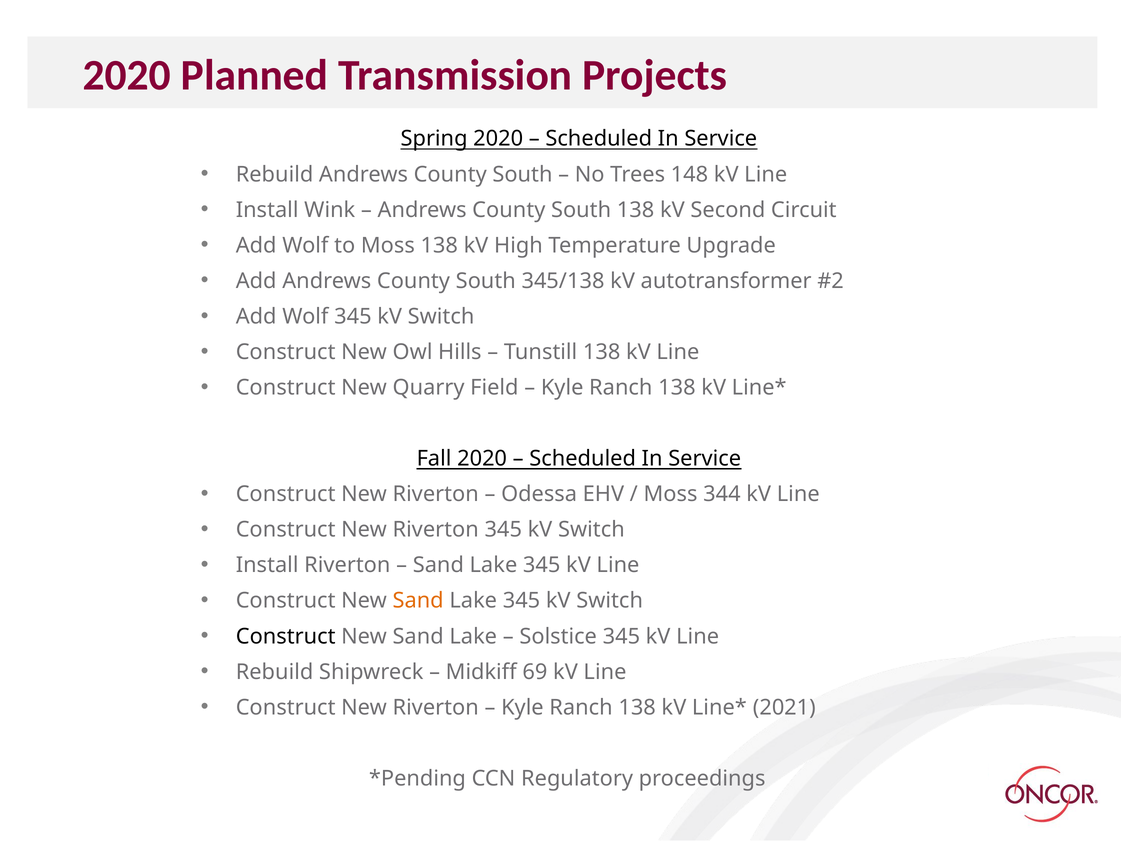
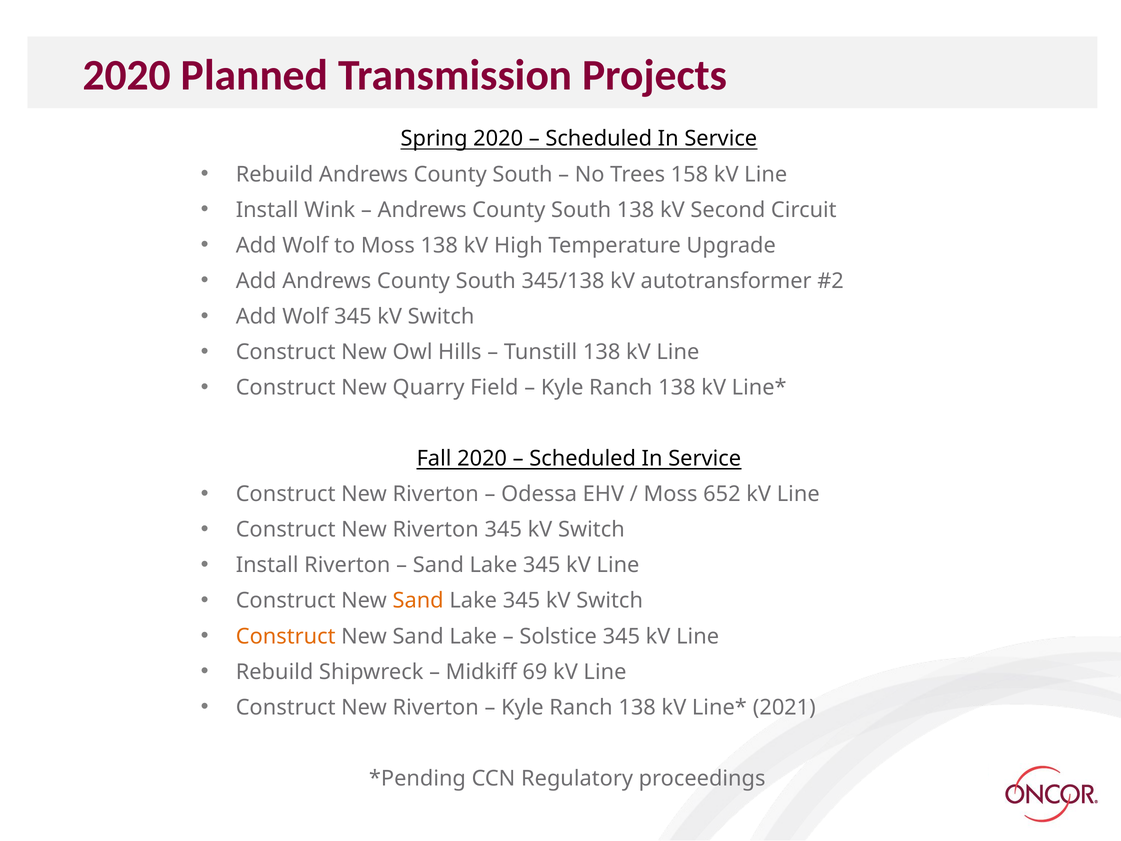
148: 148 -> 158 (689, 174)
344: 344 -> 652 (722, 494)
Construct colour: black -> orange (286, 636)
